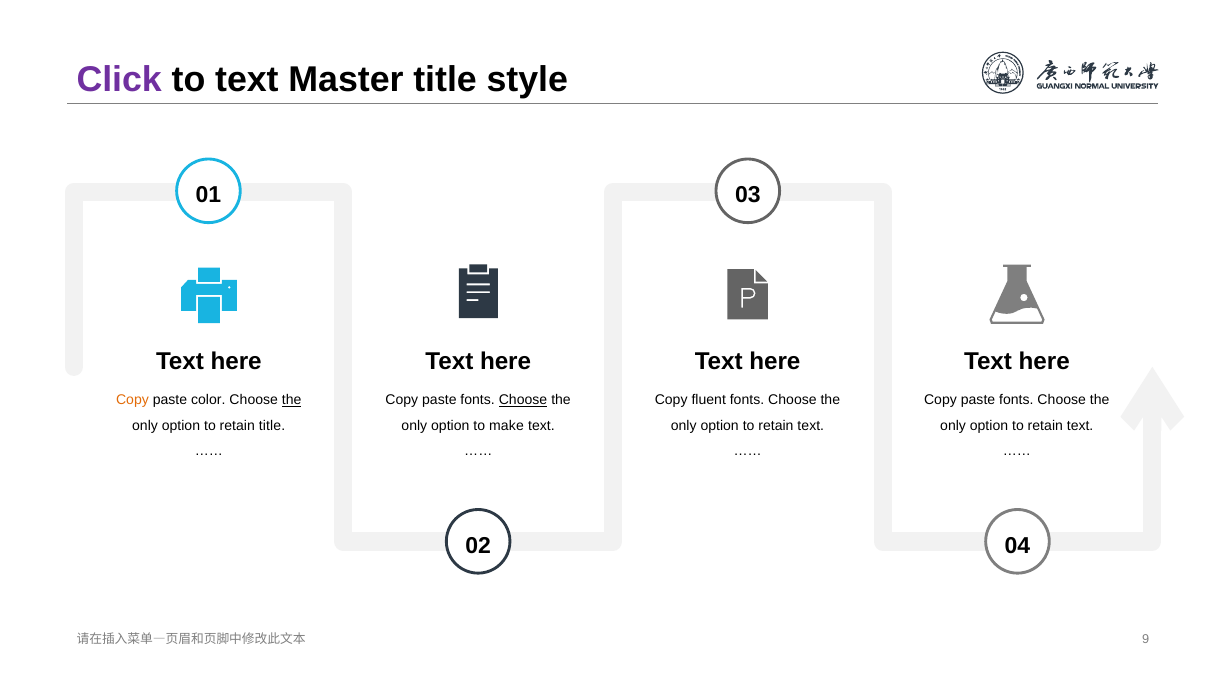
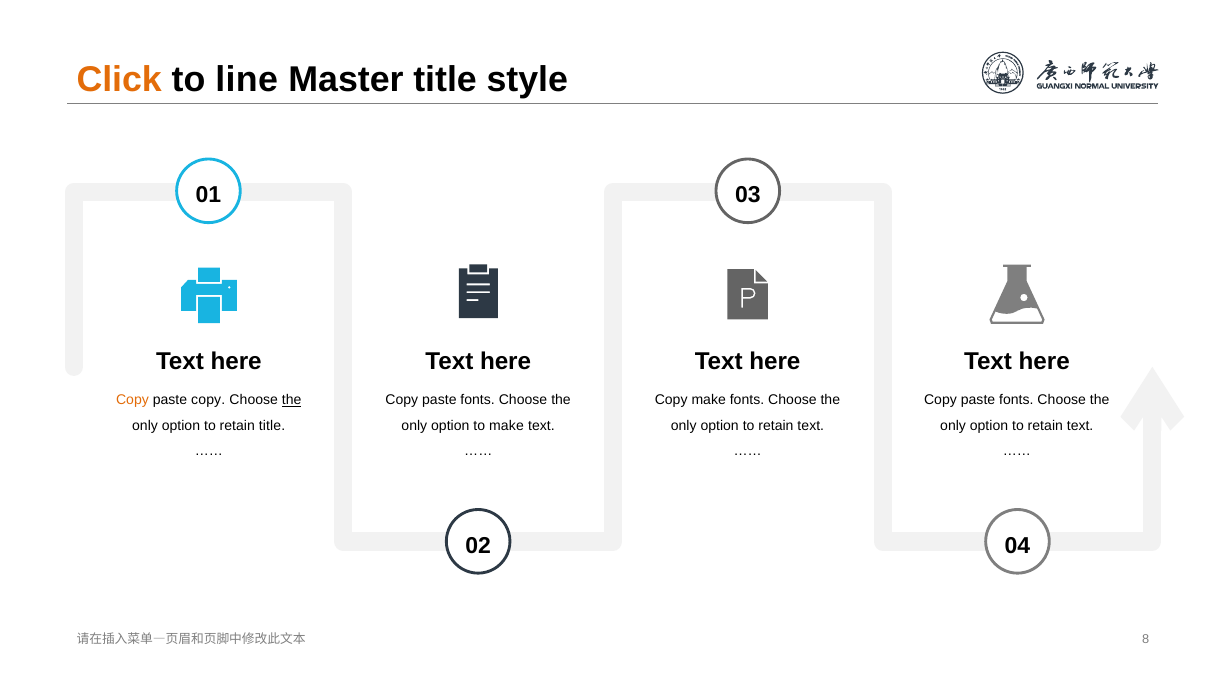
Click colour: purple -> orange (119, 79)
to text: text -> line (247, 79)
paste color: color -> copy (208, 400)
Choose underline: present -> none (523, 400)
Copy fluent: fluent -> make (709, 400)
9: 9 -> 8 (1146, 639)
